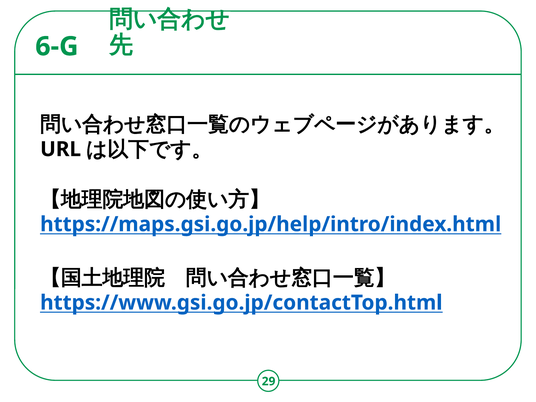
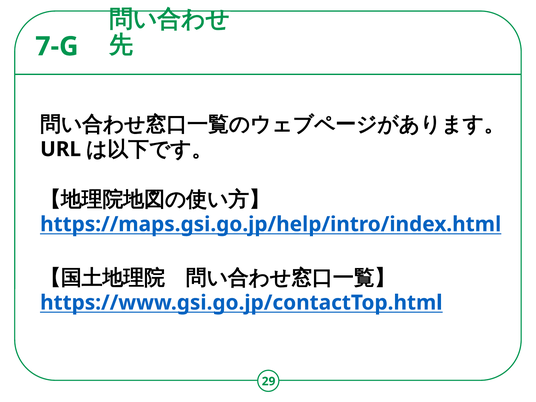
6-G: 6-G -> 7-G (57, 46)
